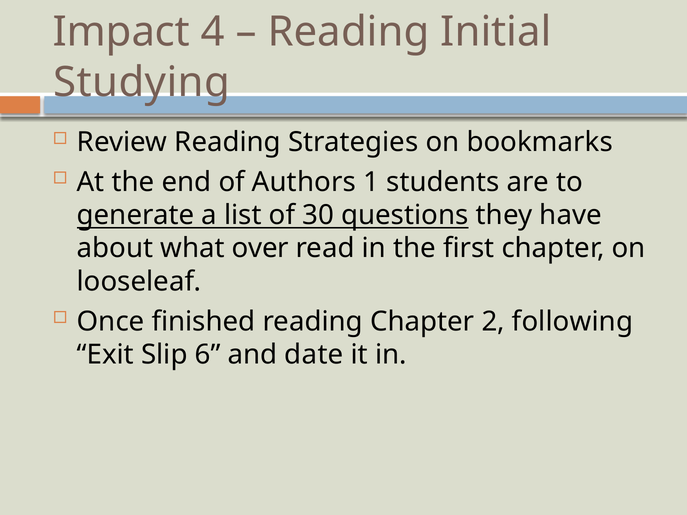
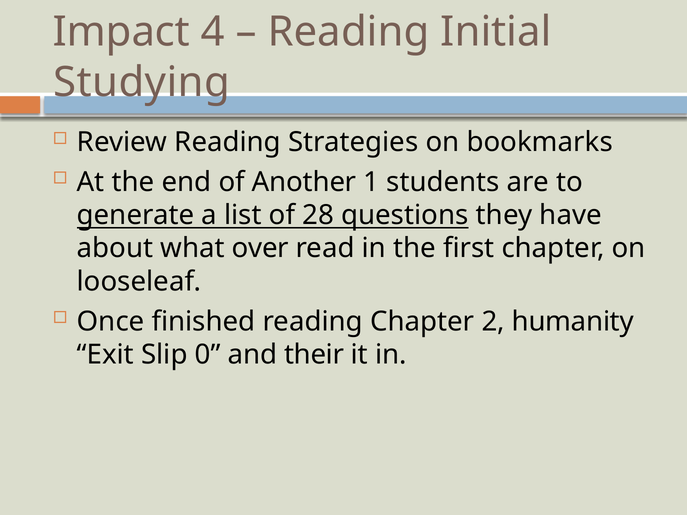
Authors: Authors -> Another (304, 182)
30: 30 -> 28 (318, 215)
following: following -> humanity (573, 322)
6: 6 -> 0 (208, 355)
date: date -> their (314, 355)
